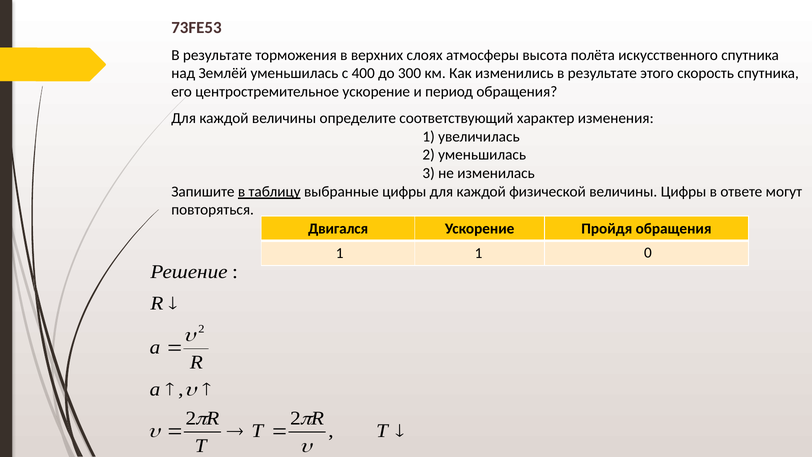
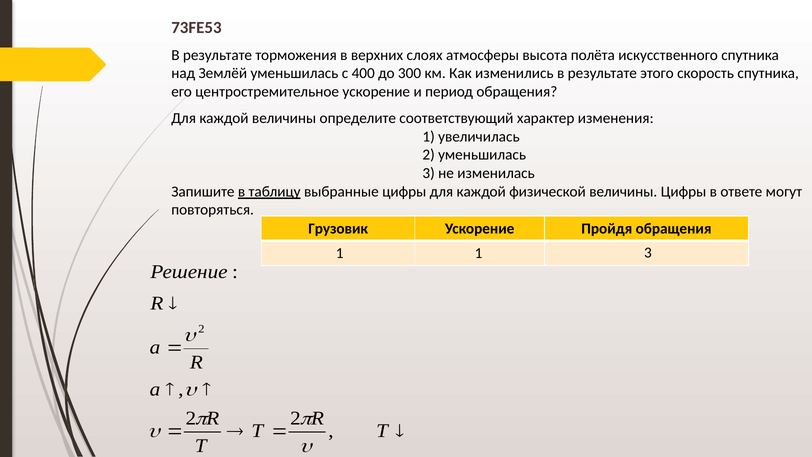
Двигался: Двигался -> Грузовик (338, 228)
1 0: 0 -> 3 (648, 253)
